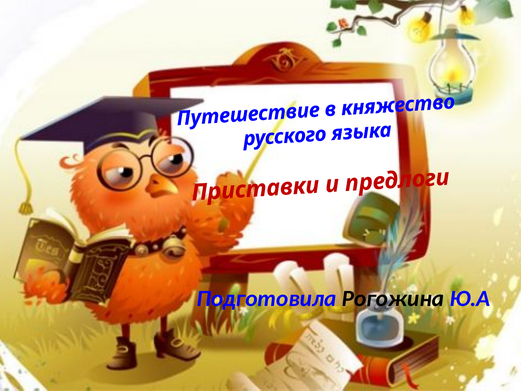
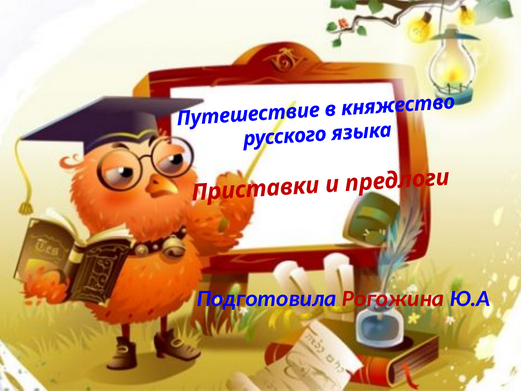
Рогожина colour: black -> red (393, 298)
